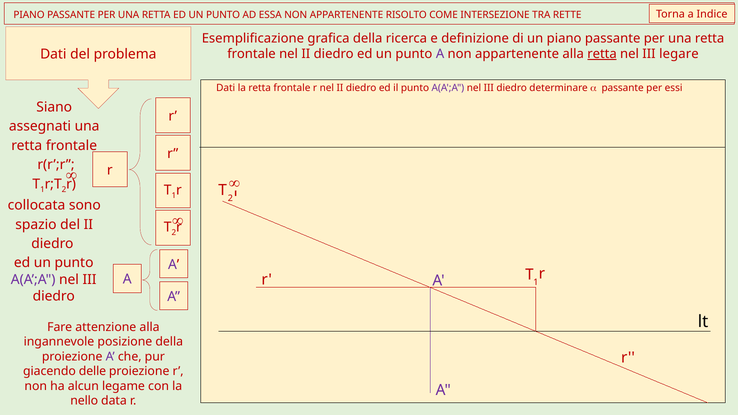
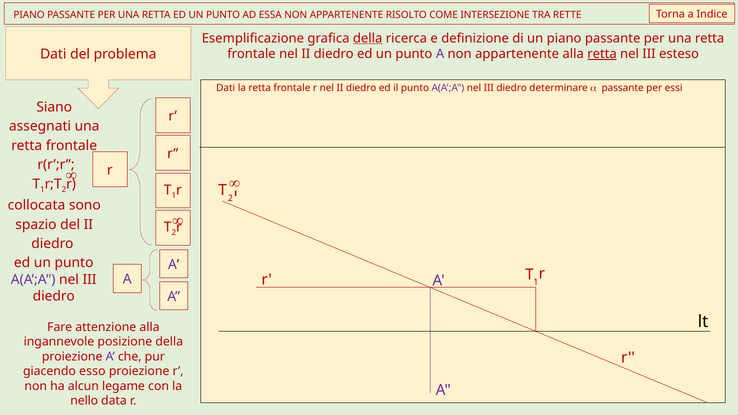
della underline: none -> present (368, 38)
legare: legare -> esteso (679, 54)
delle: delle -> esso (92, 371)
